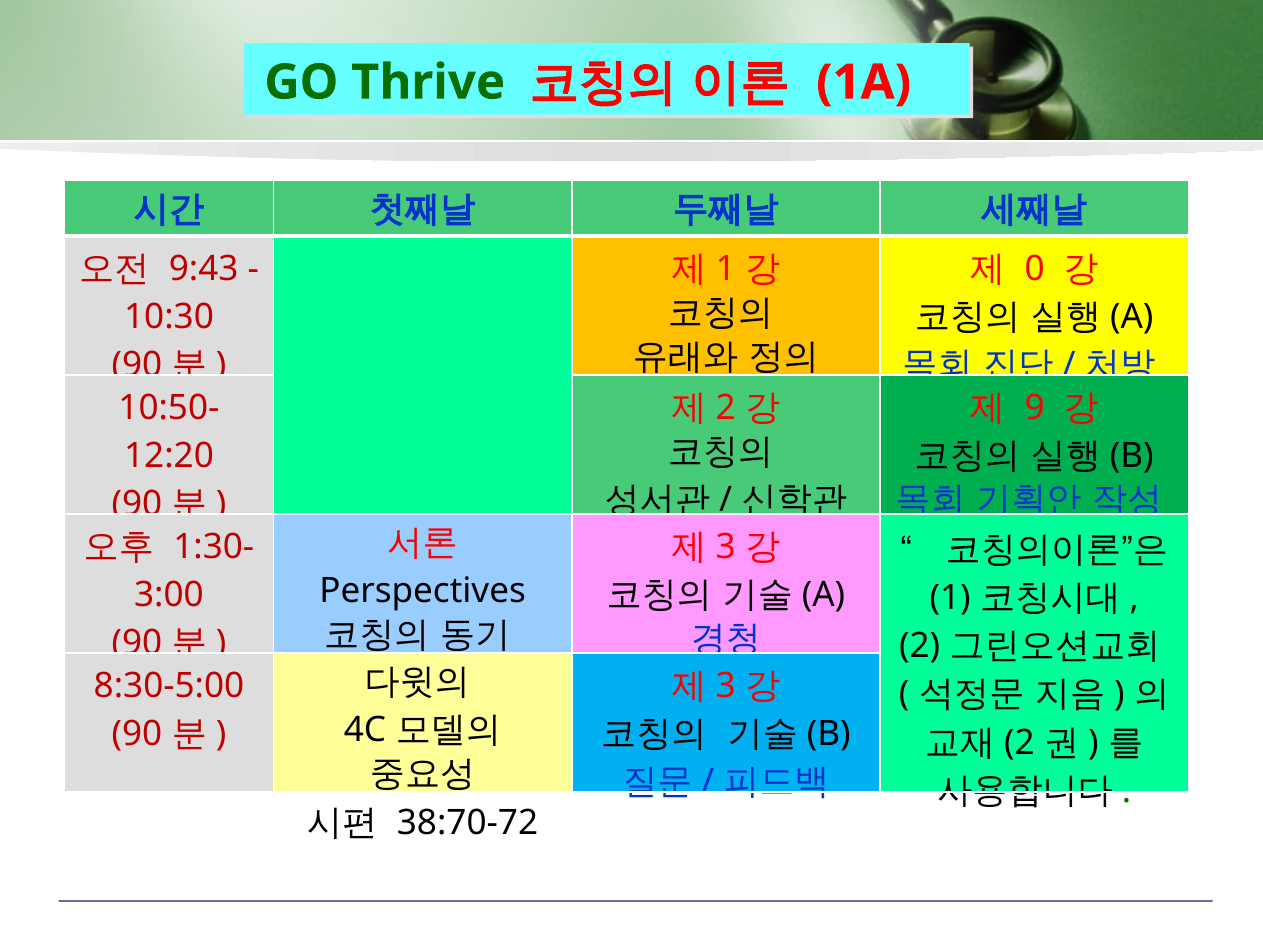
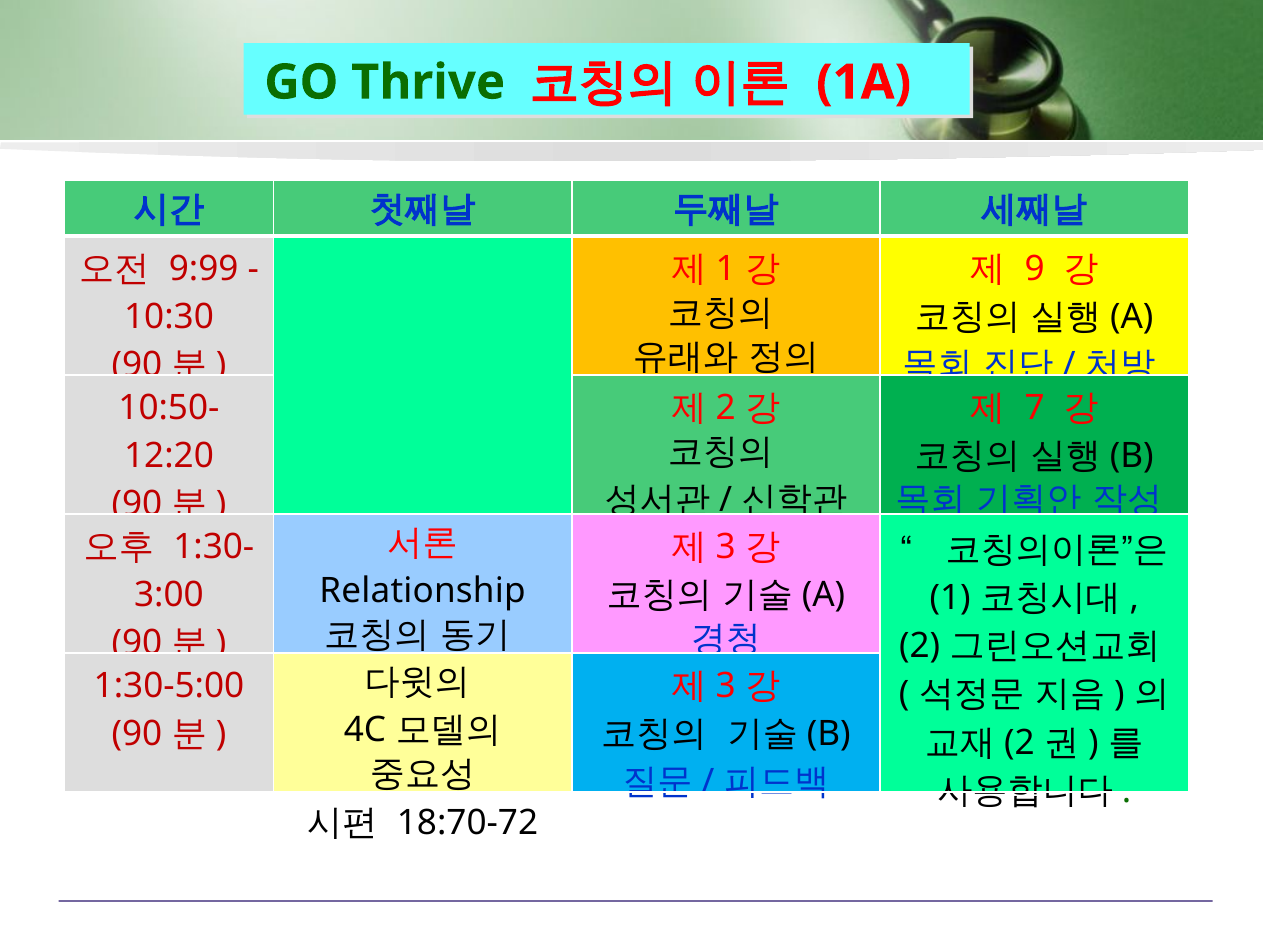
9:43: 9:43 -> 9:99 (204, 269)
0: 0 -> 9 (1035, 269)
9: 9 -> 7 (1035, 408)
Perspectives: Perspectives -> Relationship (423, 591)
8:30-5:00: 8:30-5:00 -> 1:30-5:00 (169, 686)
38:70-72: 38:70-72 -> 18:70-72 (467, 823)
